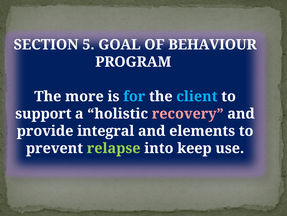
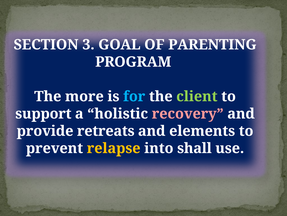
5: 5 -> 3 (88, 44)
BEHAVIOUR: BEHAVIOUR -> PARENTING (212, 44)
client colour: light blue -> light green (197, 96)
integral: integral -> retreats (106, 131)
relapse colour: light green -> yellow (114, 148)
keep: keep -> shall (194, 148)
